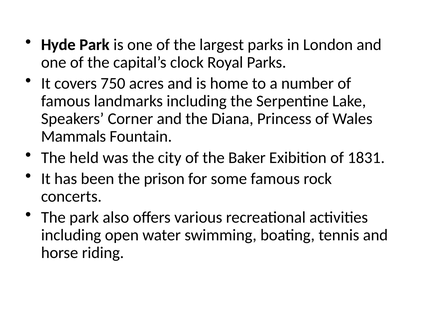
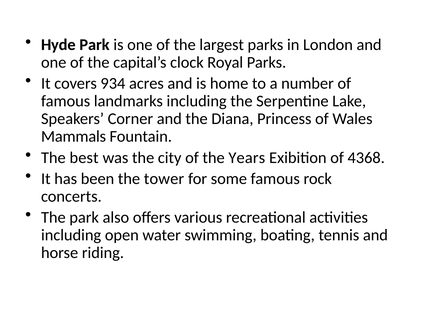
750: 750 -> 934 (113, 83)
held: held -> best (84, 157)
Baker: Baker -> Years (247, 157)
1831: 1831 -> 4368 (366, 157)
prison: prison -> tower (164, 179)
